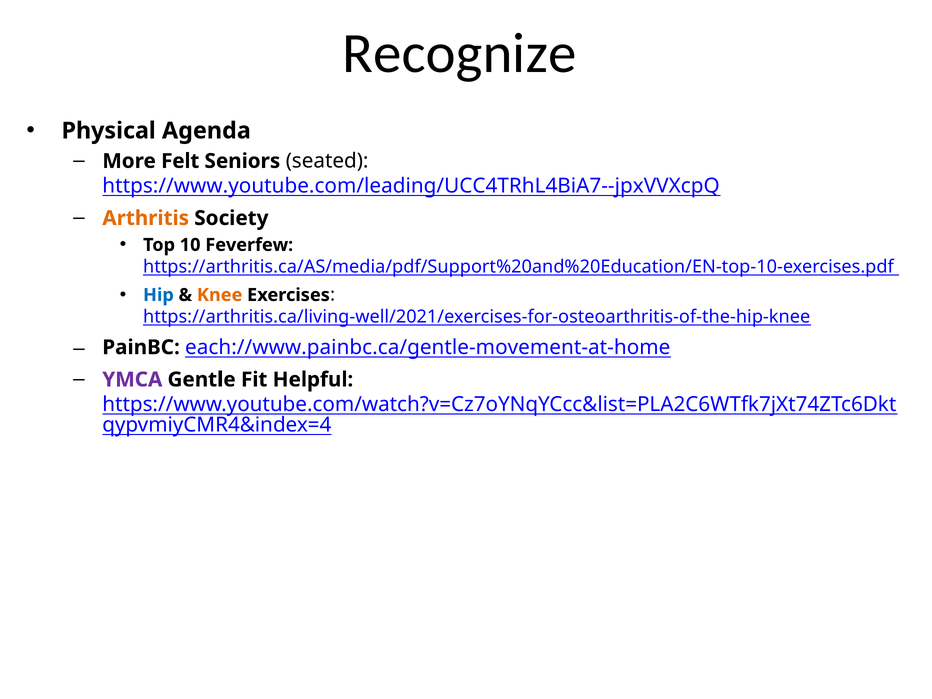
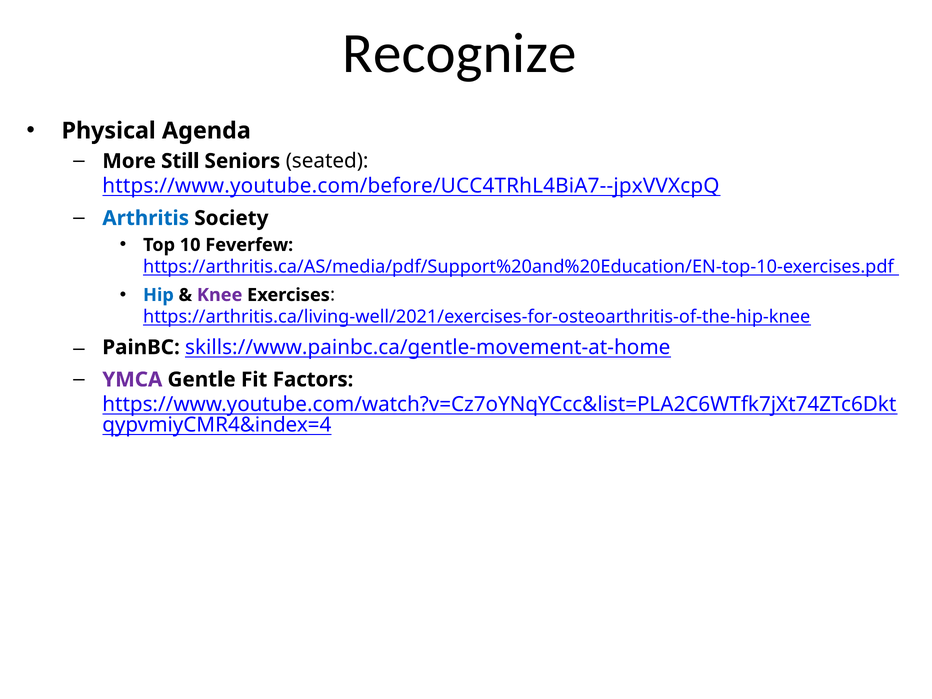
Felt: Felt -> Still (180, 161)
https://www.youtube.com/leading/UCC4TRhL4BiA7--jpxVVXcpQ: https://www.youtube.com/leading/UCC4TRhL4BiA7--jpxVVXcpQ -> https://www.youtube.com/before/UCC4TRhL4BiA7--jpxVVXcpQ (411, 186)
Arthritis colour: orange -> blue (146, 218)
Knee colour: orange -> purple (220, 295)
each://www.painbc.ca/gentle-movement-at-home: each://www.painbc.ca/gentle-movement-at-home -> skills://www.painbc.ca/gentle-movement-at-home (428, 347)
Helpful: Helpful -> Factors (313, 380)
